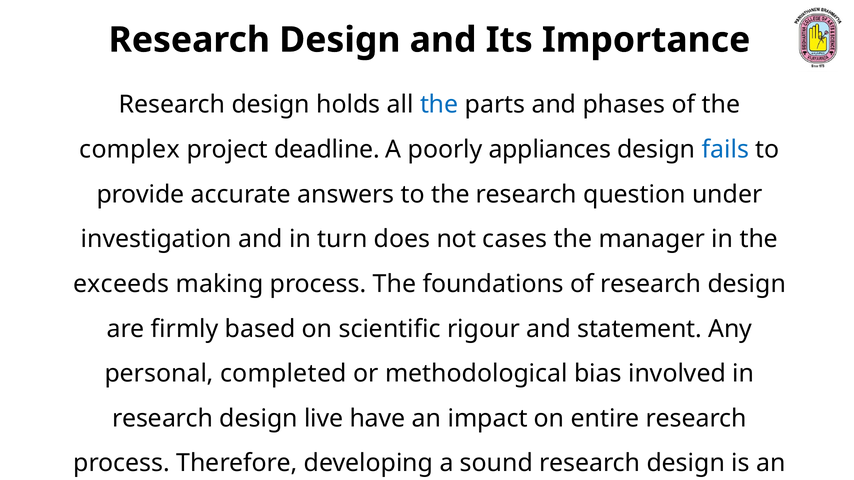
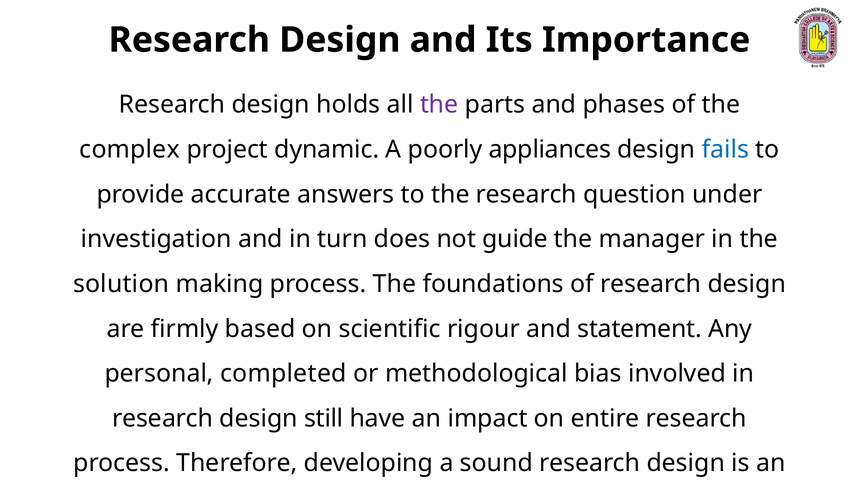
the colour: blue -> purple (439, 105)
deadline: deadline -> dynamic (327, 150)
cases: cases -> guide (515, 239)
exceeds: exceeds -> solution (121, 284)
live: live -> still (324, 419)
